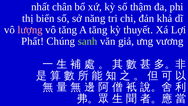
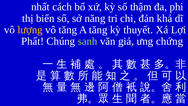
chân: chân -> cách (62, 7)
lượng colour: pink -> yellow (30, 30)
vương: vương -> chứng (170, 41)
